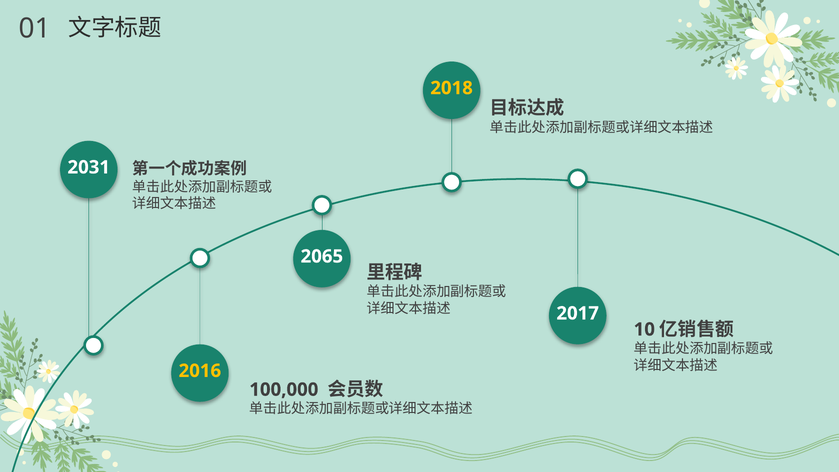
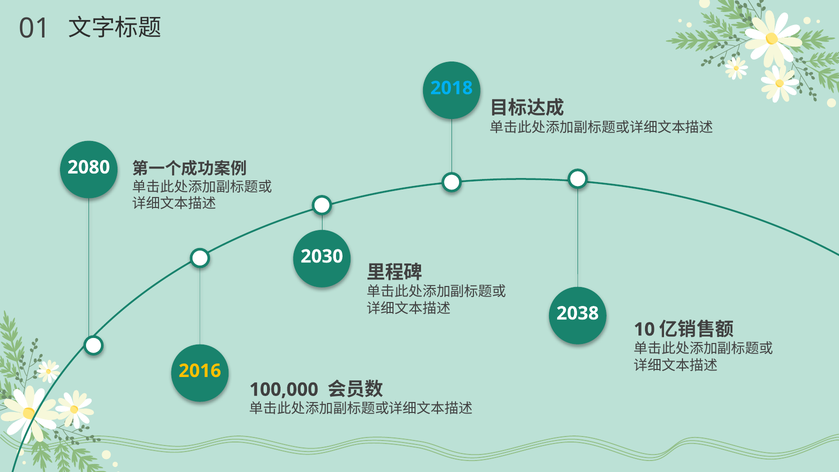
2018 colour: yellow -> light blue (452, 88)
2031: 2031 -> 2080 (89, 167)
2065: 2065 -> 2030 (322, 256)
2017: 2017 -> 2038 (578, 313)
